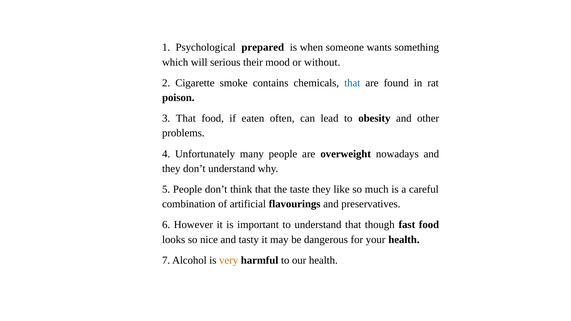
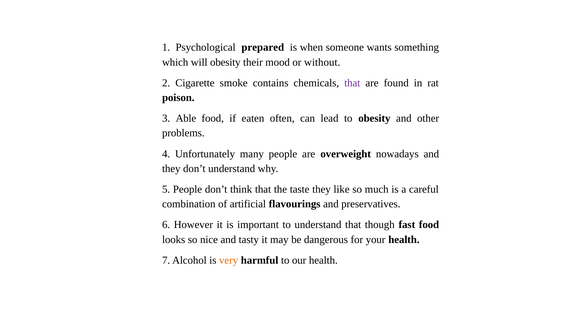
will serious: serious -> obesity (225, 62)
that colour: blue -> purple (352, 83)
3 That: That -> Able (186, 118)
